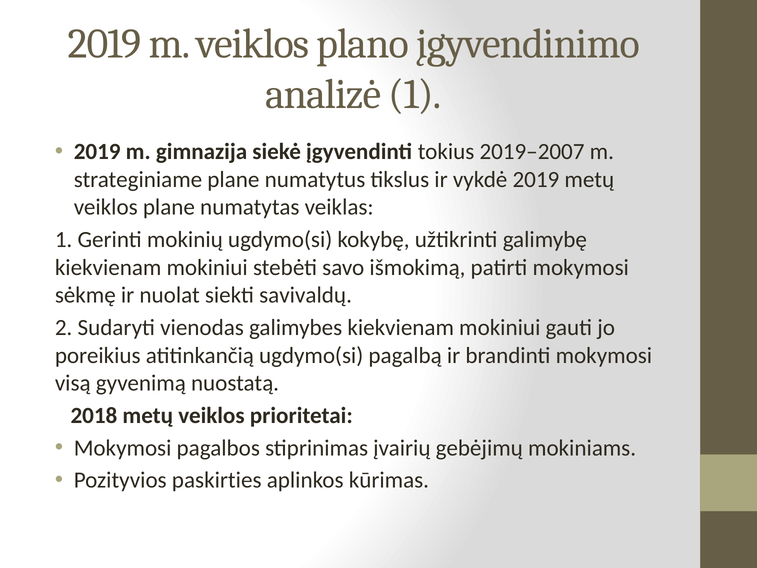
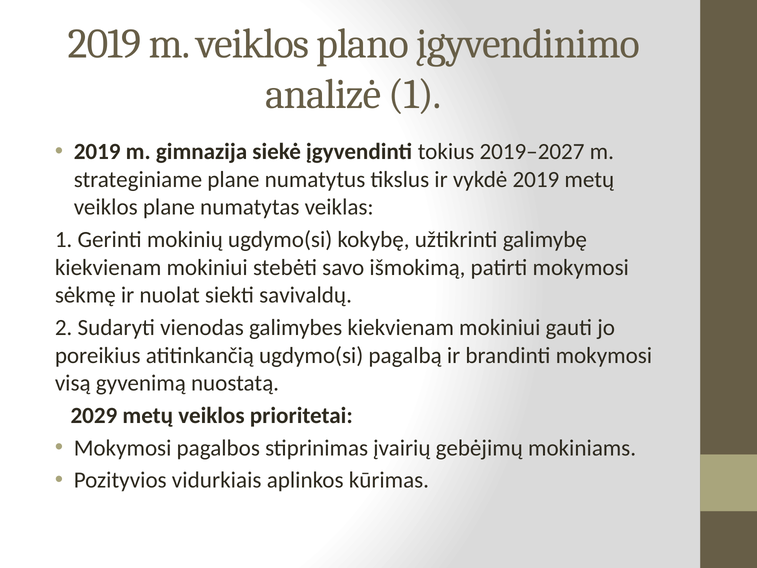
2019–2007: 2019–2007 -> 2019–2027 (532, 152)
2018: 2018 -> 2029 (94, 415)
paskirties: paskirties -> vidurkiais (217, 480)
